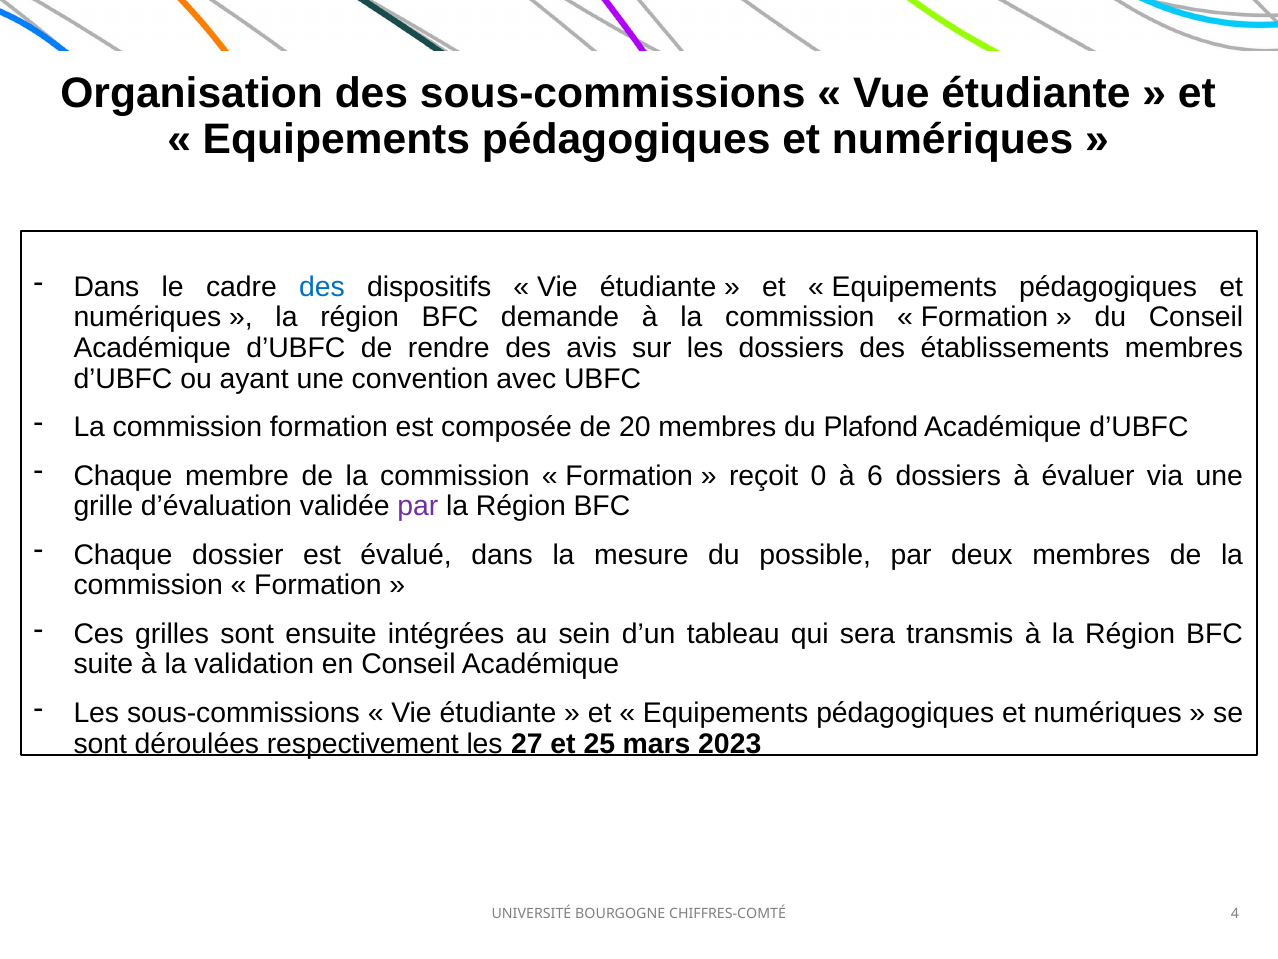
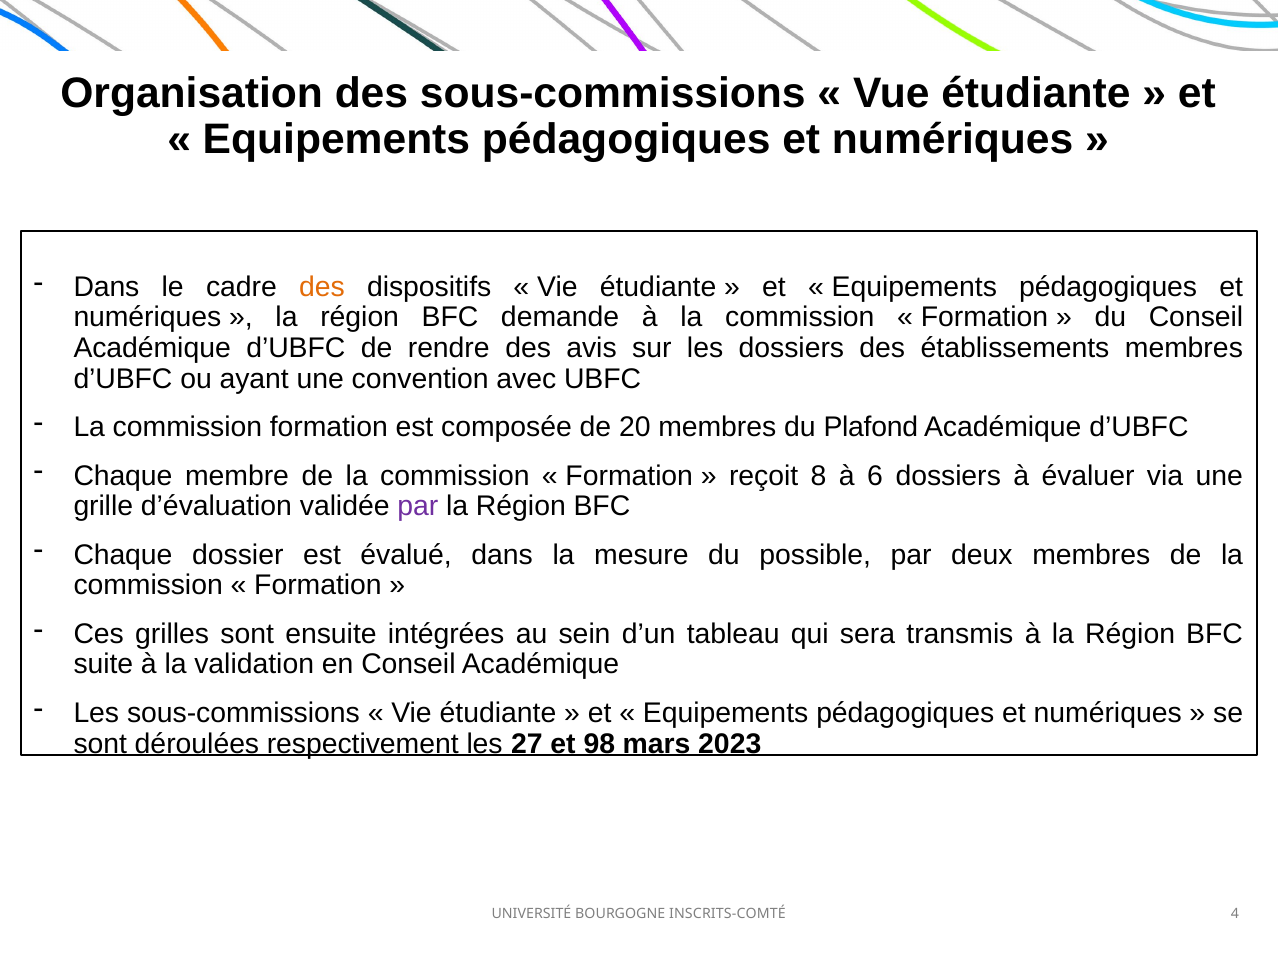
des colour: blue -> orange (322, 287)
0: 0 -> 8 (819, 476)
25: 25 -> 98 (599, 743)
CHIFFRES-COMTÉ: CHIFFRES-COMTÉ -> INSCRITS-COMTÉ (727, 914)
